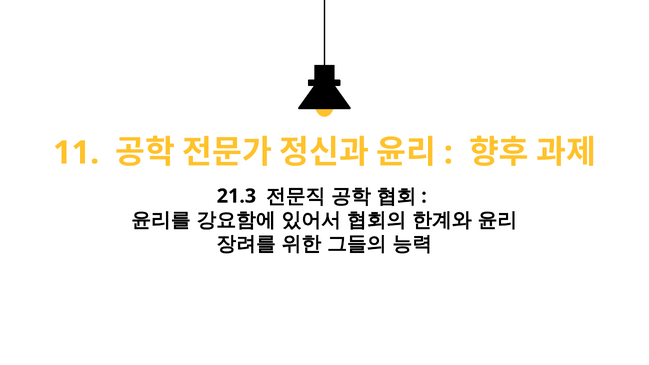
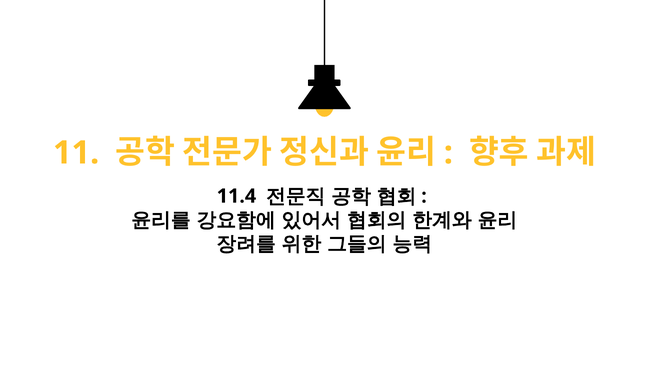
21.3: 21.3 -> 11.4 (236, 196)
